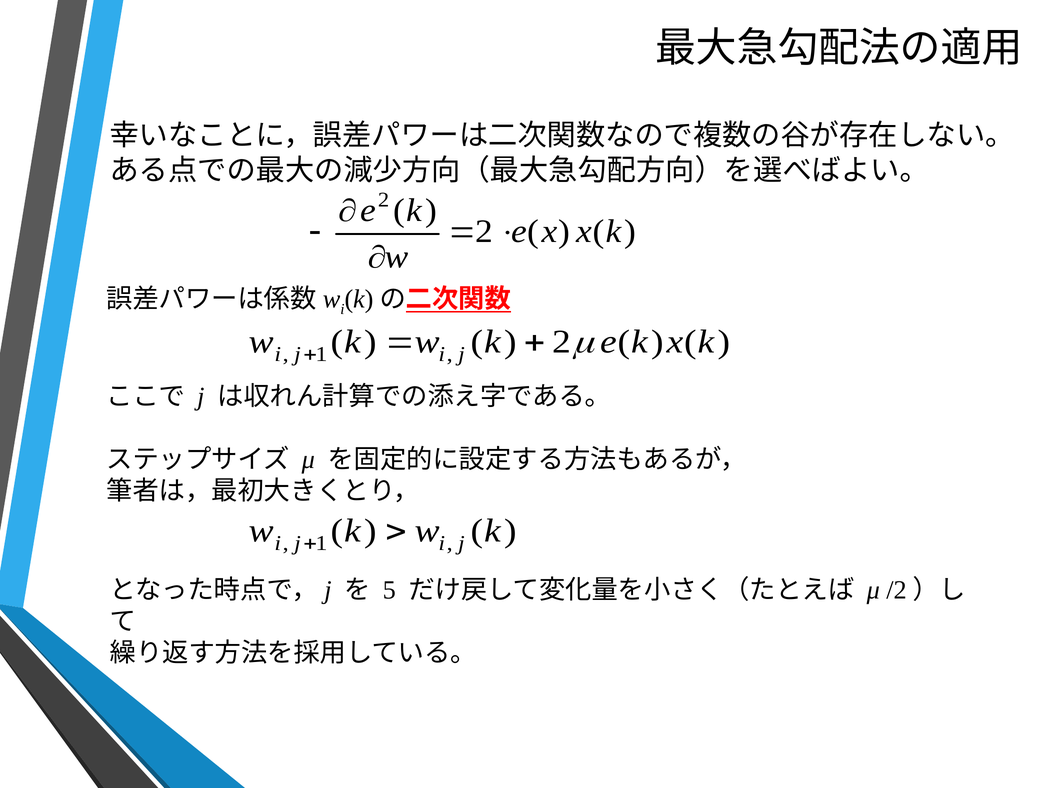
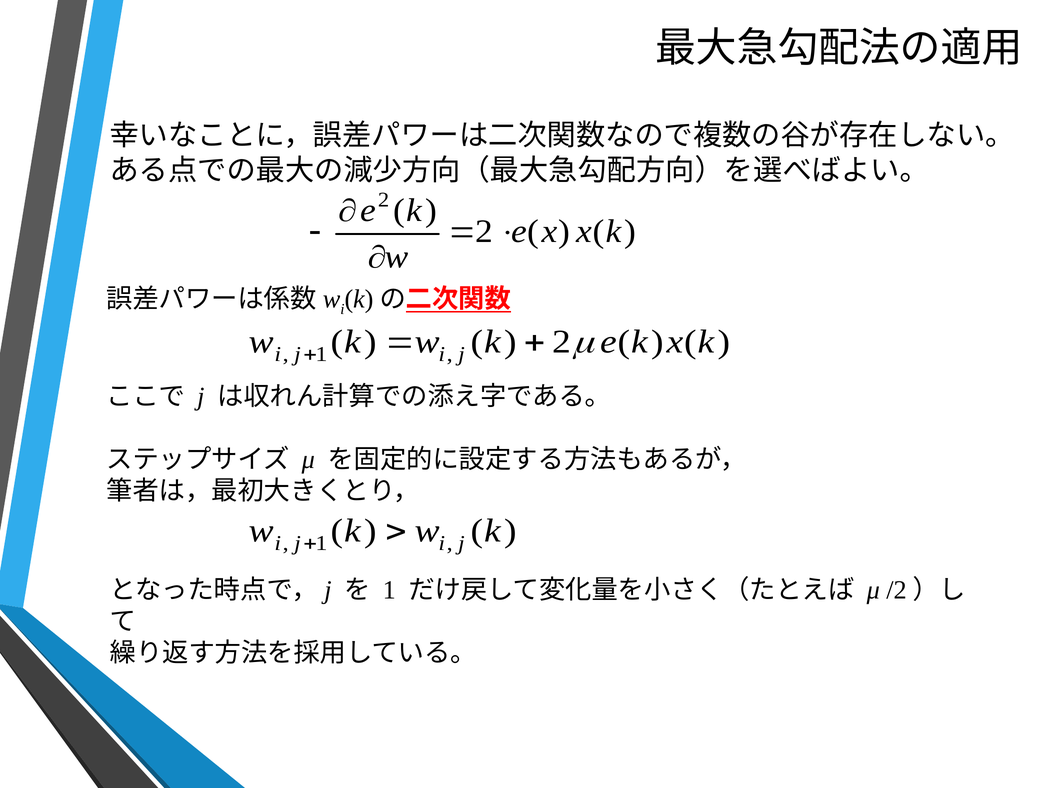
5: 5 -> 1 (389, 590)
